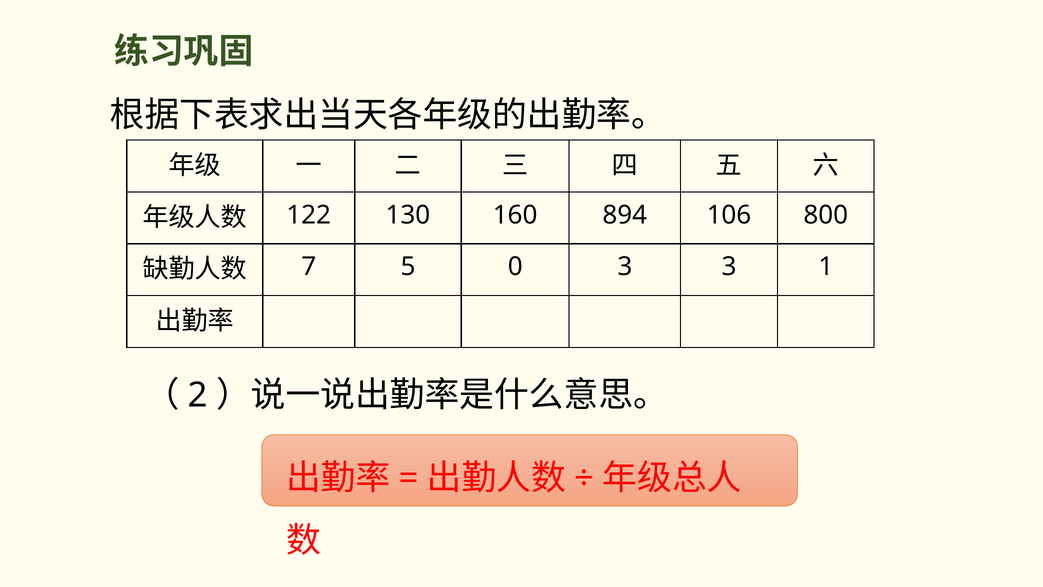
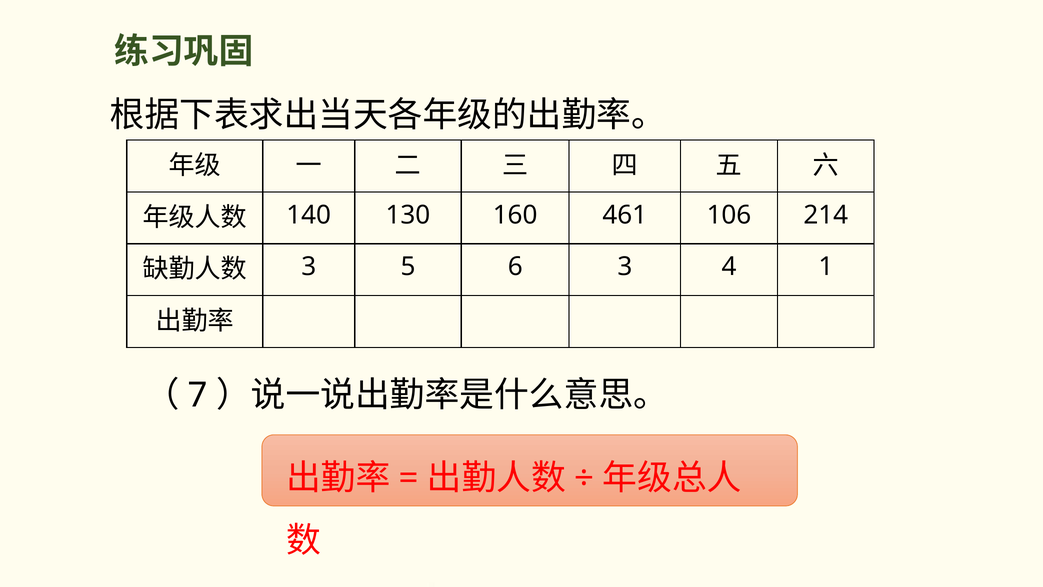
122: 122 -> 140 (309, 215)
894: 894 -> 461 (625, 215)
800: 800 -> 214 (826, 215)
7: 7 -> 3 (309, 267)
0: 0 -> 6 (515, 267)
3 3: 3 -> 4 (729, 267)
2: 2 -> 7 (198, 395)
